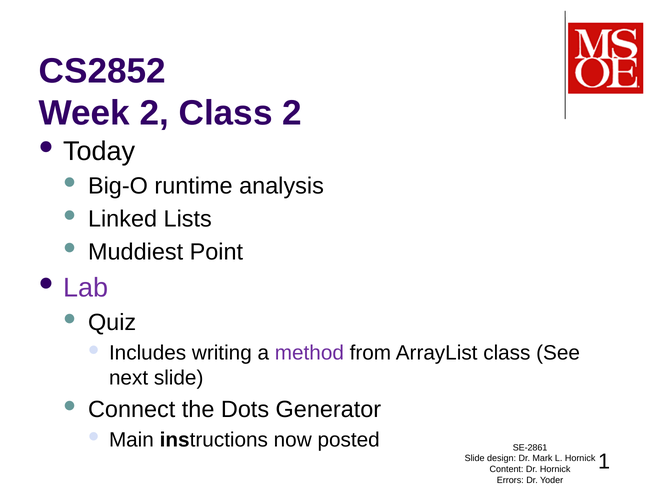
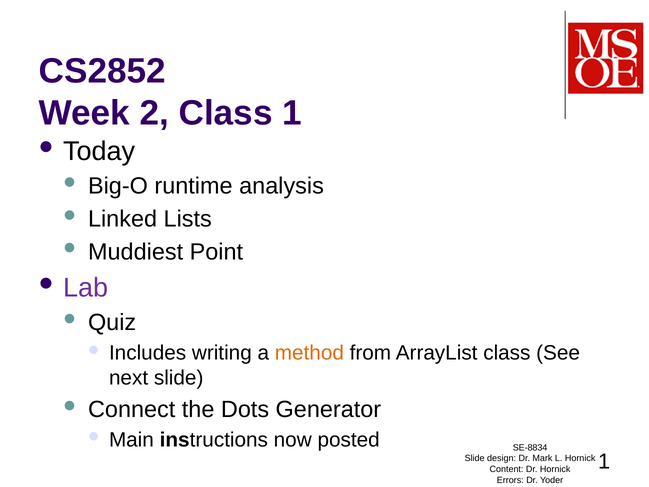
Class 2: 2 -> 1 (292, 113)
method colour: purple -> orange (309, 353)
SE-2861: SE-2861 -> SE-8834 (530, 447)
